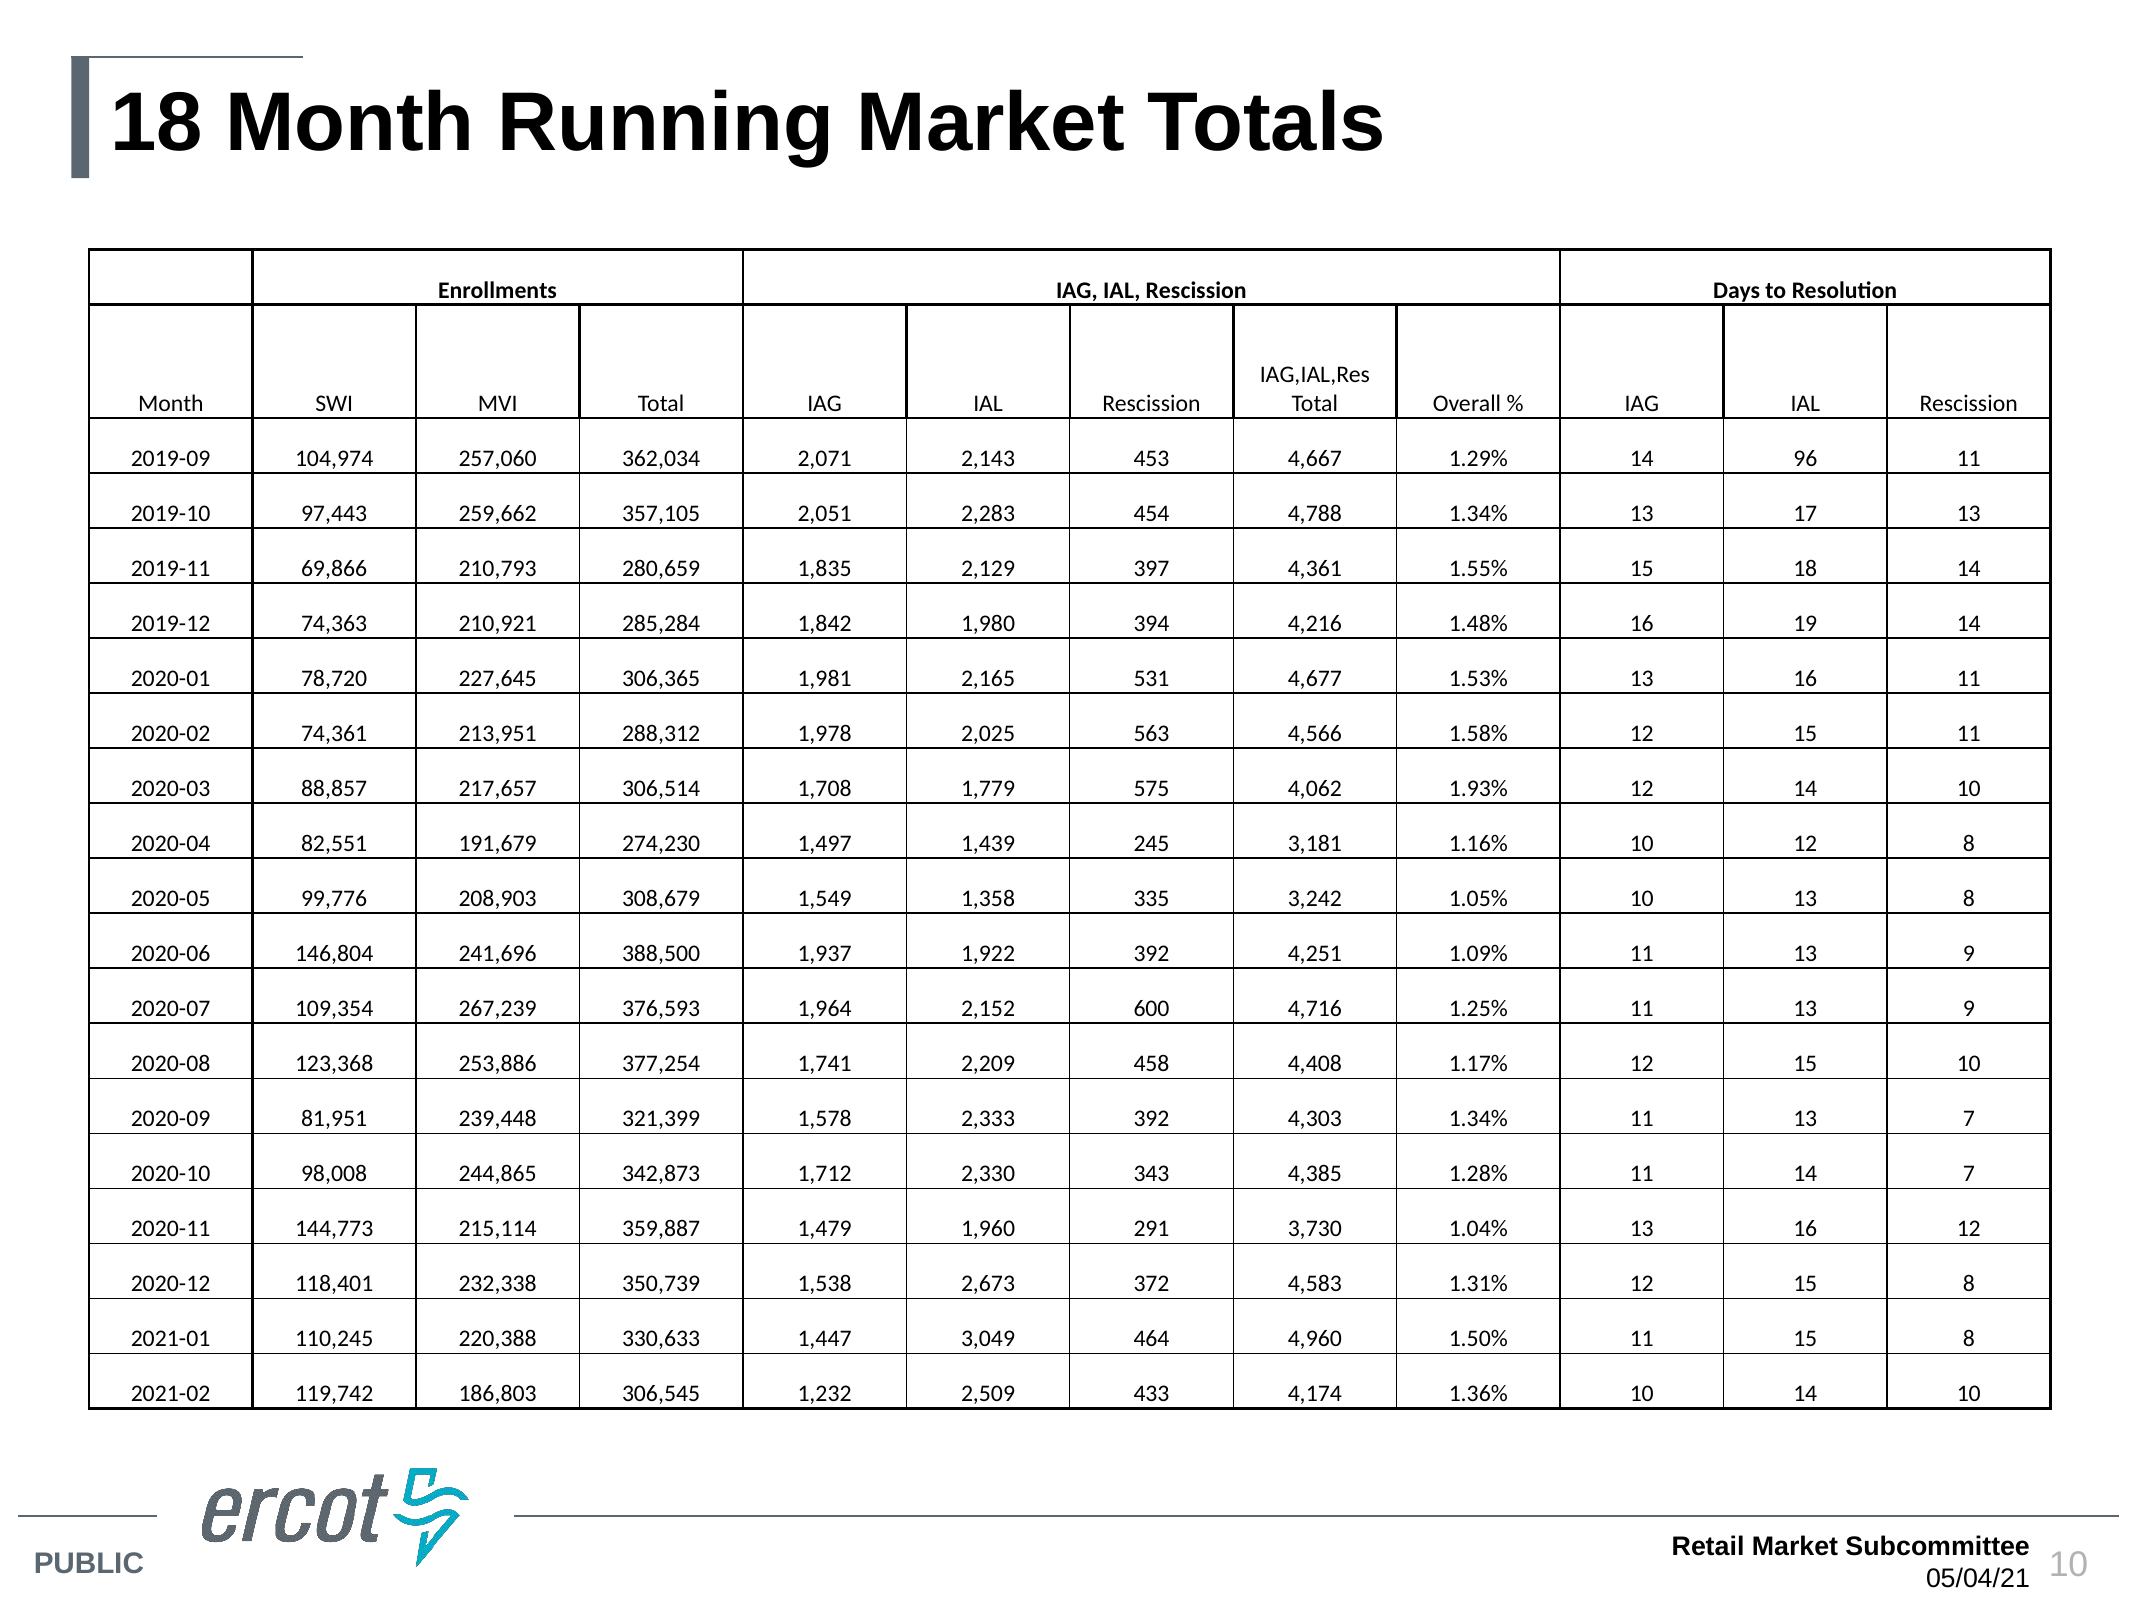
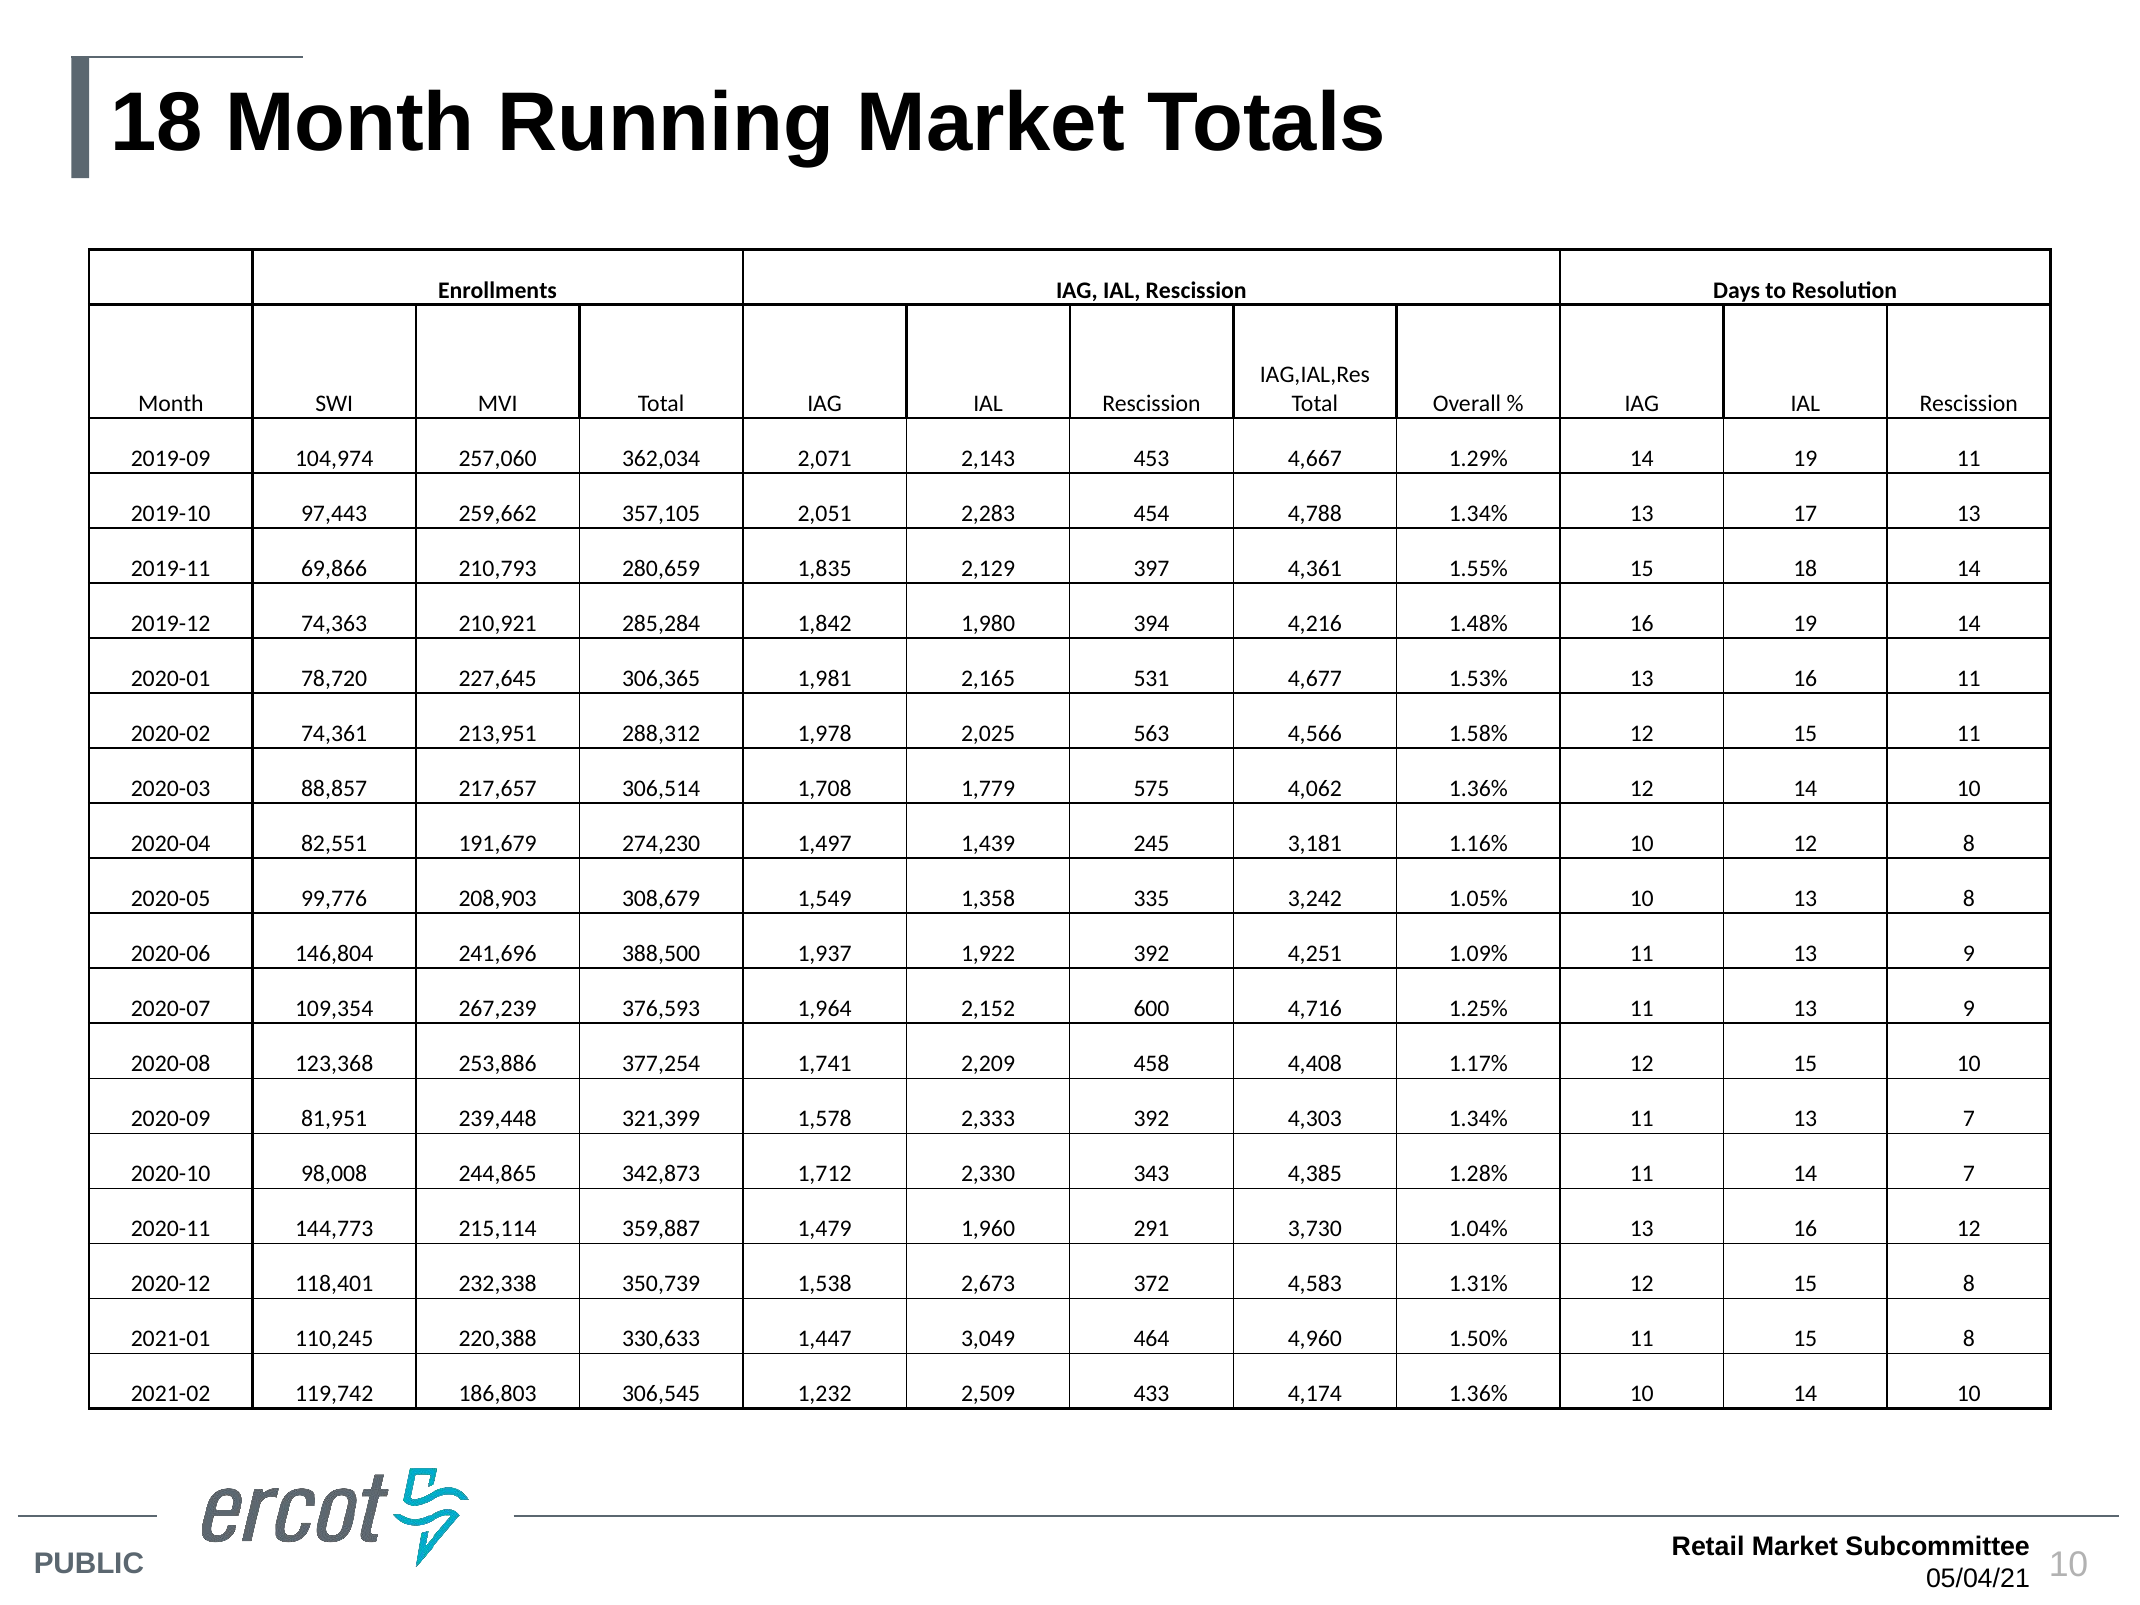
14 96: 96 -> 19 (1805, 459)
4,062 1.93%: 1.93% -> 1.36% (1478, 789)
